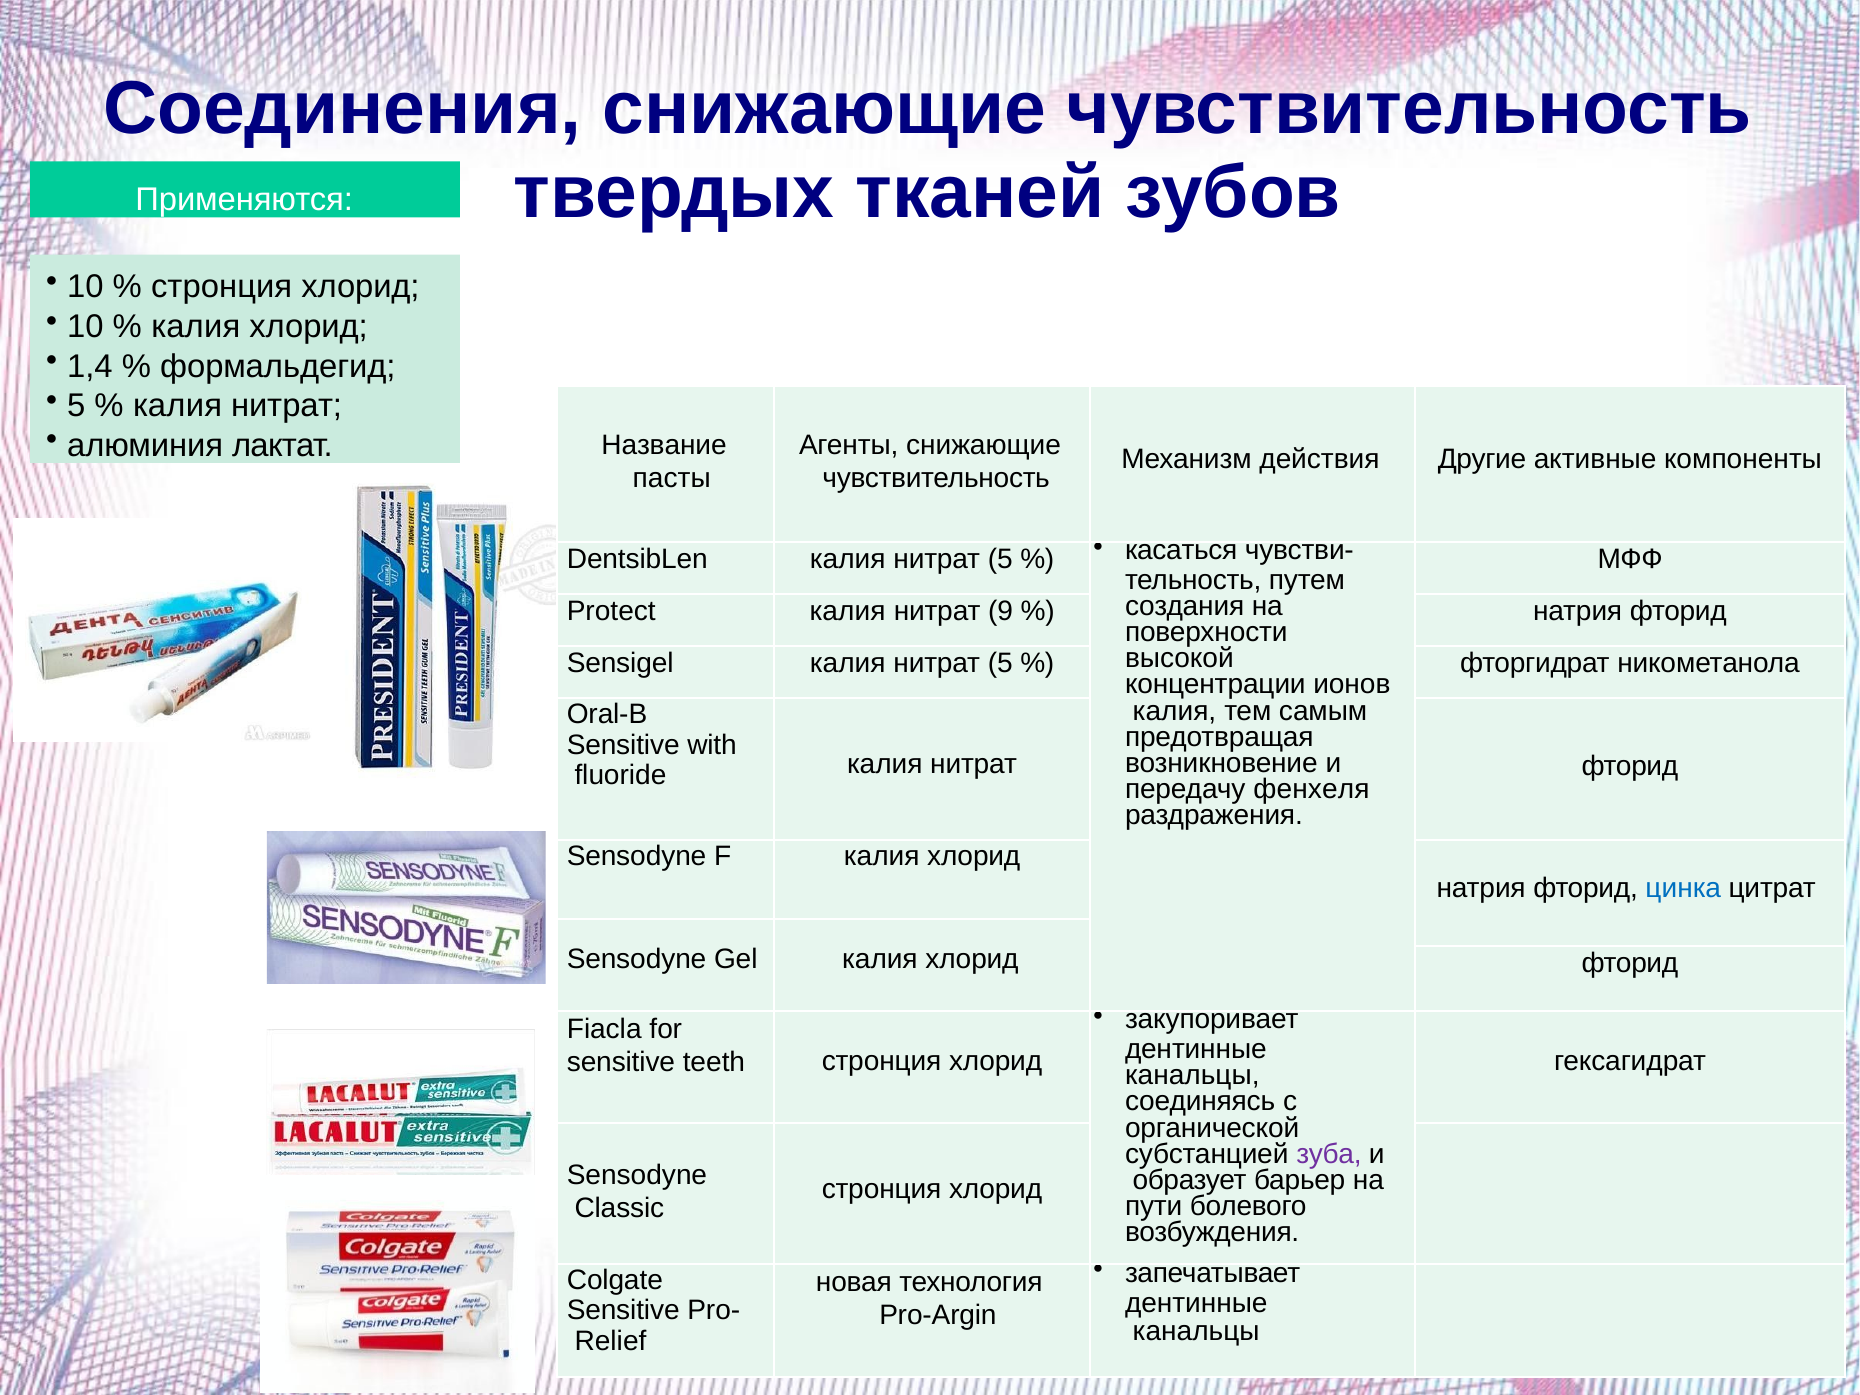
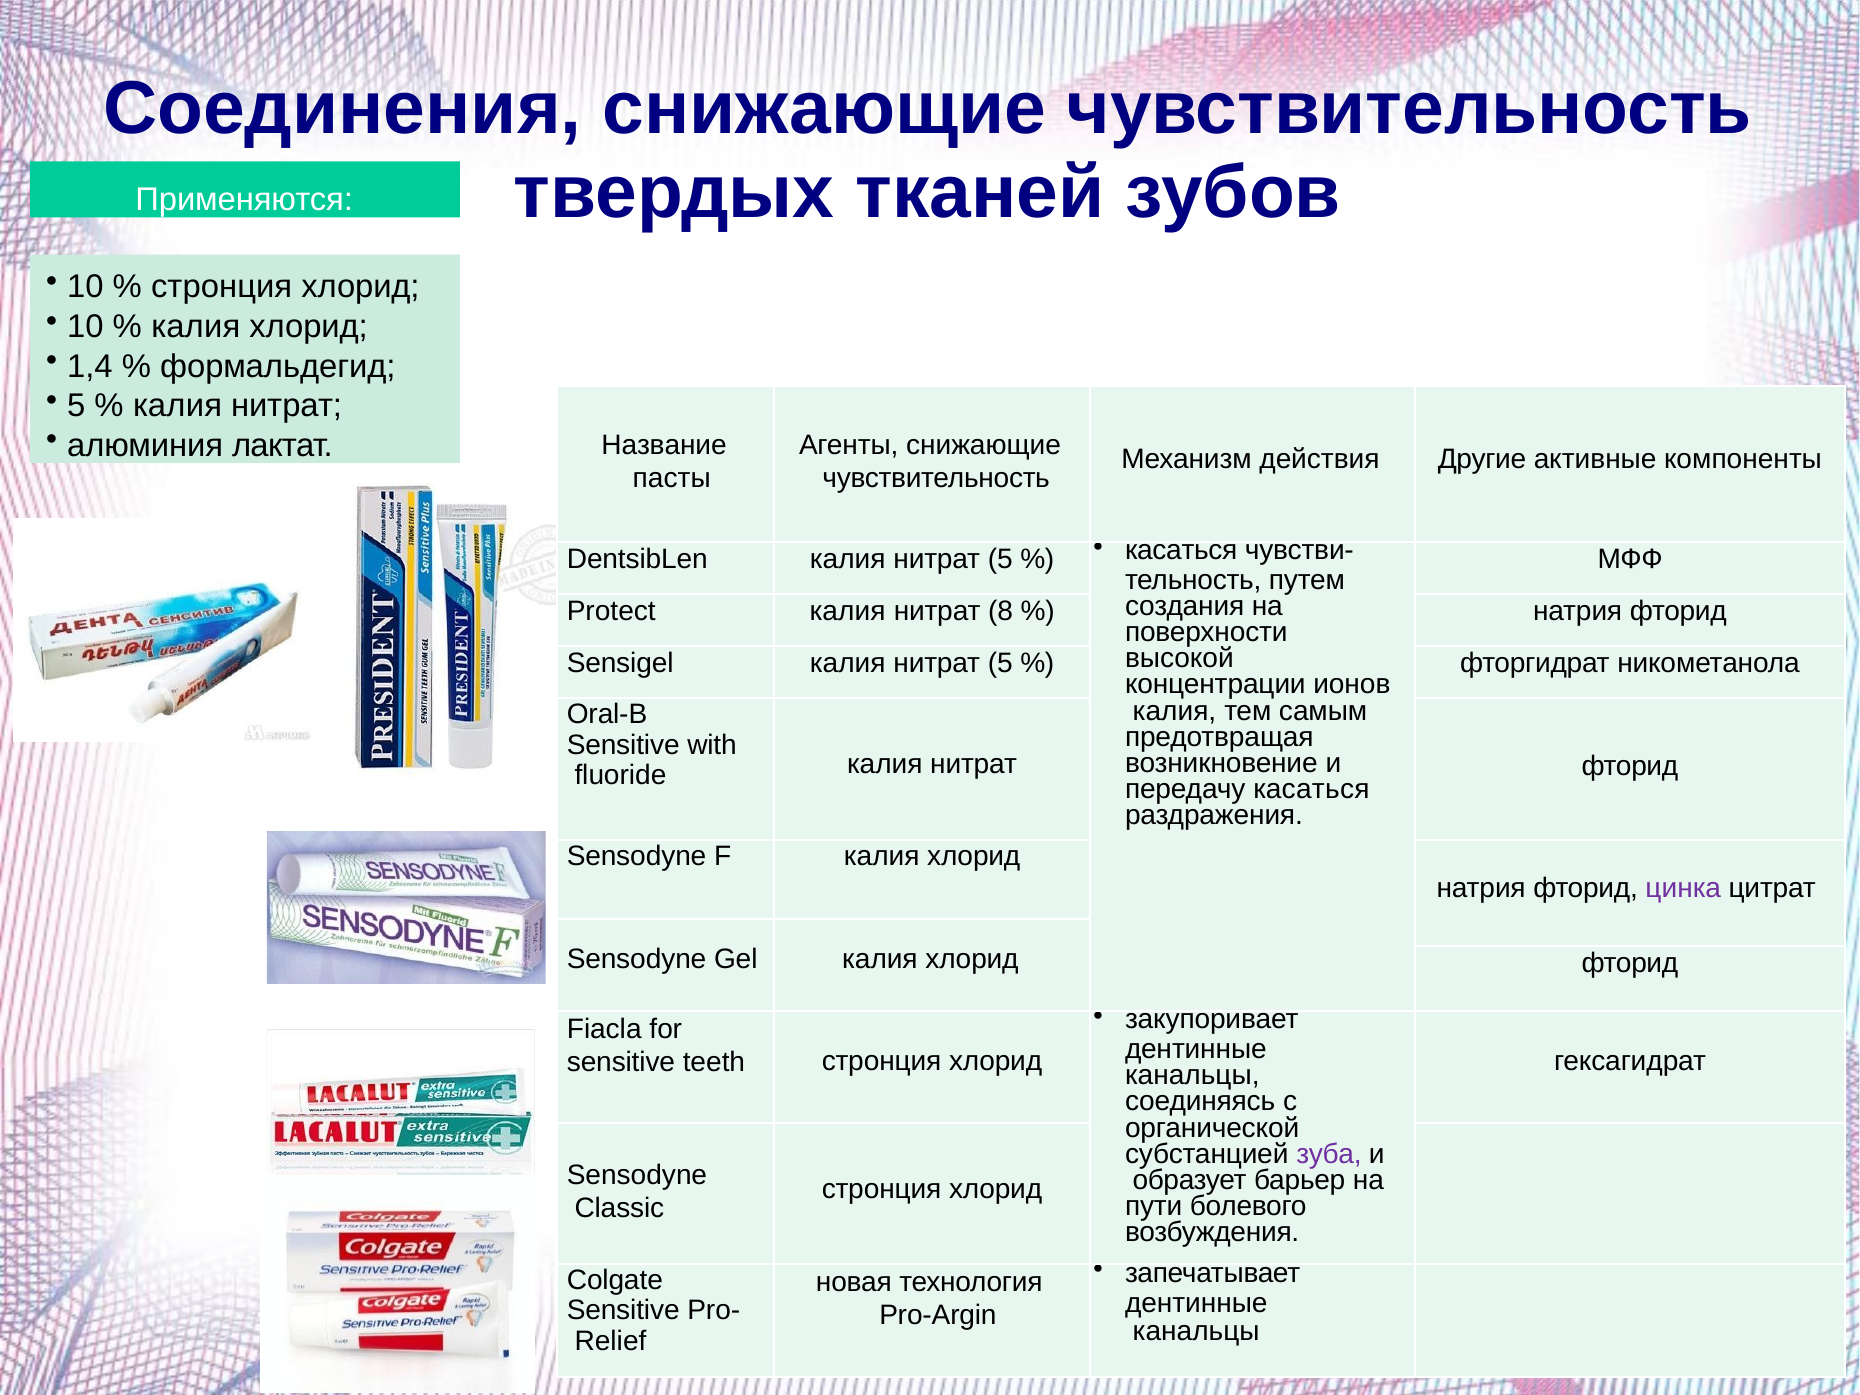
9: 9 -> 8 (1001, 611)
передачу фенхеля: фенхеля -> касаться (1311, 789)
цинка colour: blue -> purple (1683, 889)
